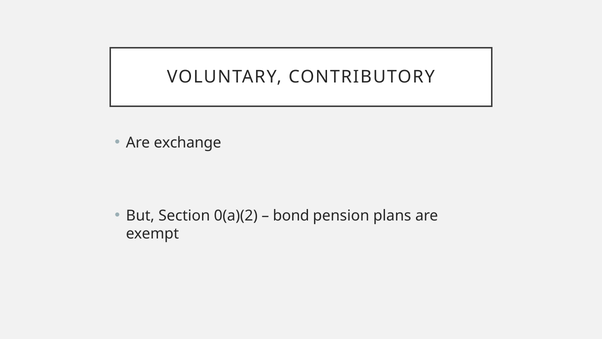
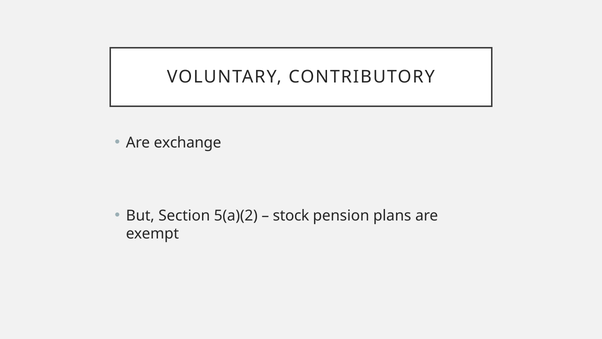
0(a)(2: 0(a)(2 -> 5(a)(2 (236, 216)
bond: bond -> stock (291, 216)
